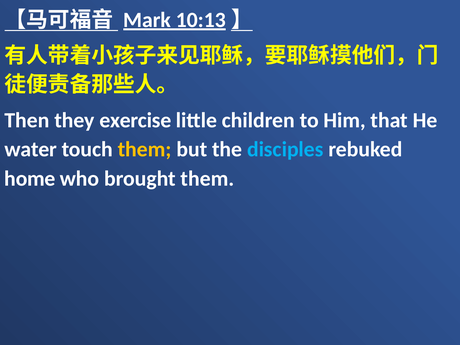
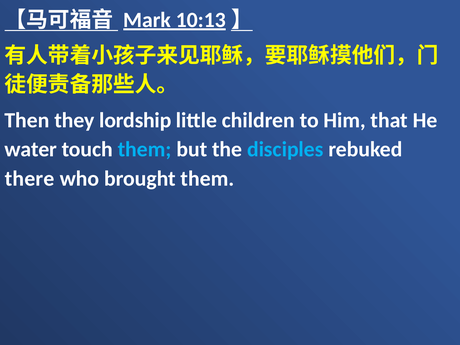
exercise: exercise -> lordship (135, 120)
them colour: yellow -> light blue (145, 149)
home: home -> there (30, 179)
